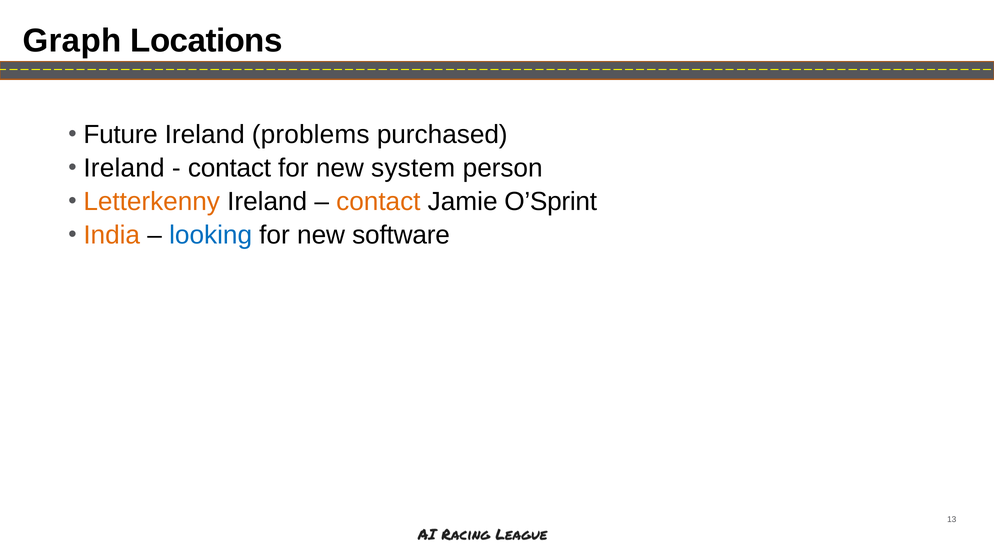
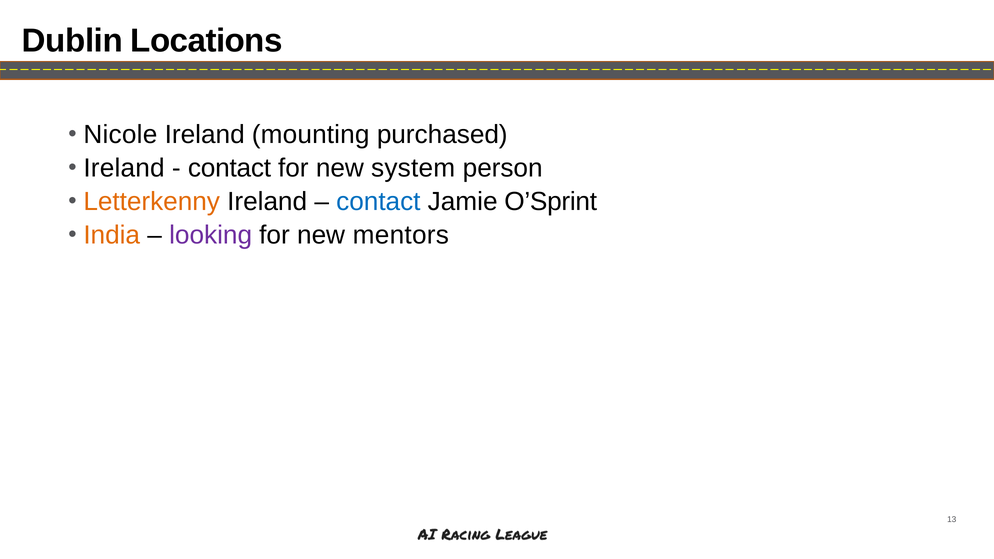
Graph: Graph -> Dublin (72, 41)
Future: Future -> Nicole (120, 134)
problems: problems -> mounting (311, 134)
contact colour: orange -> blue (378, 202)
looking colour: blue -> purple (211, 235)
software: software -> mentors (401, 235)
